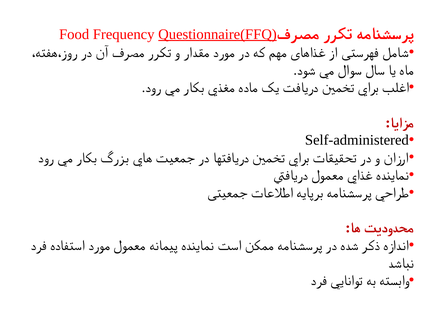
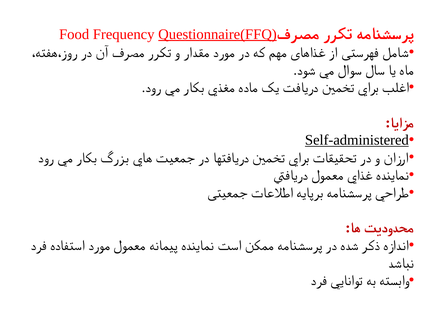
Self-administered underline: none -> present (357, 140)
